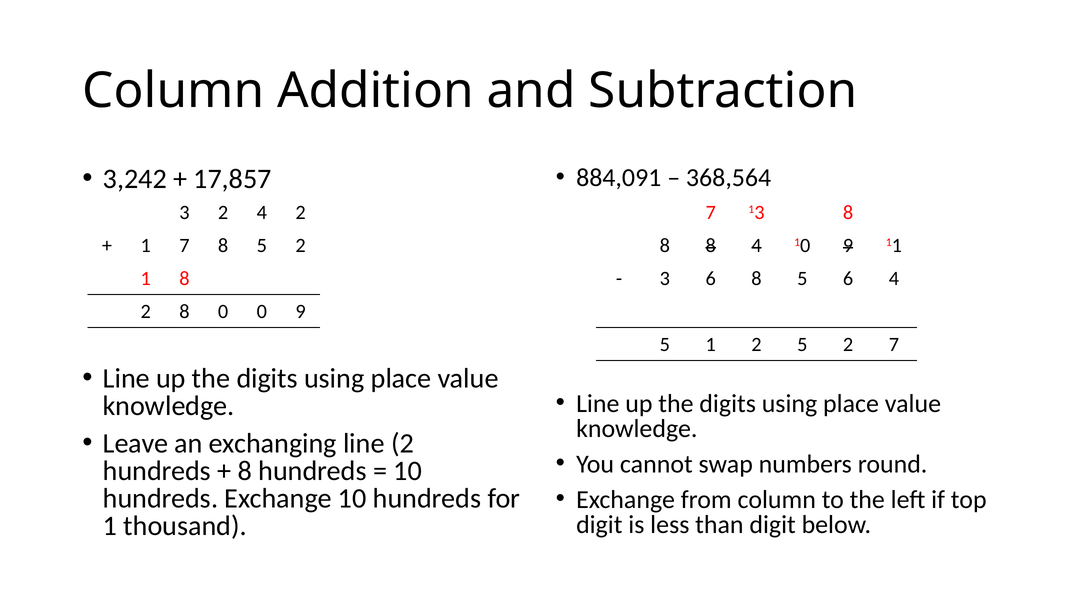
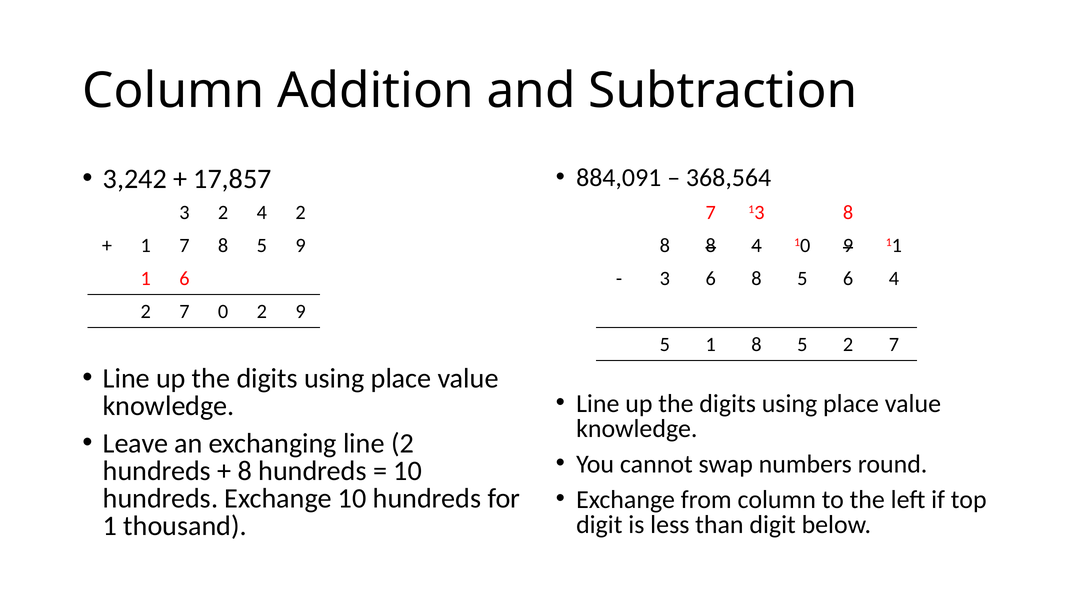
8 5 2: 2 -> 9 (301, 245)
1 8: 8 -> 6 (184, 278)
8: 8 -> 7 (184, 311)
0 0: 0 -> 2 (262, 311)
1 2: 2 -> 8 (756, 344)
